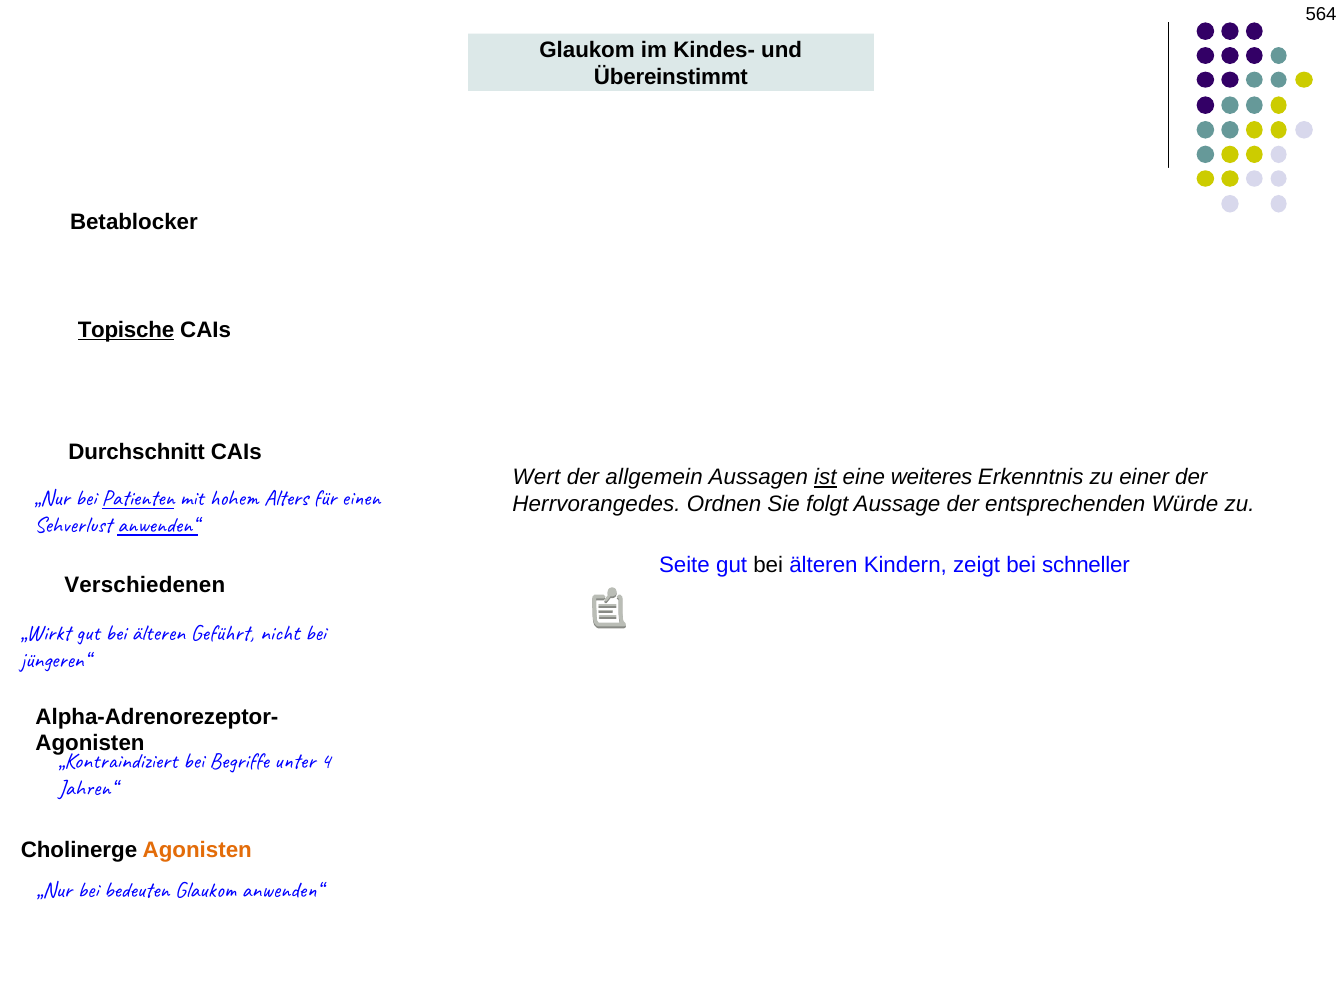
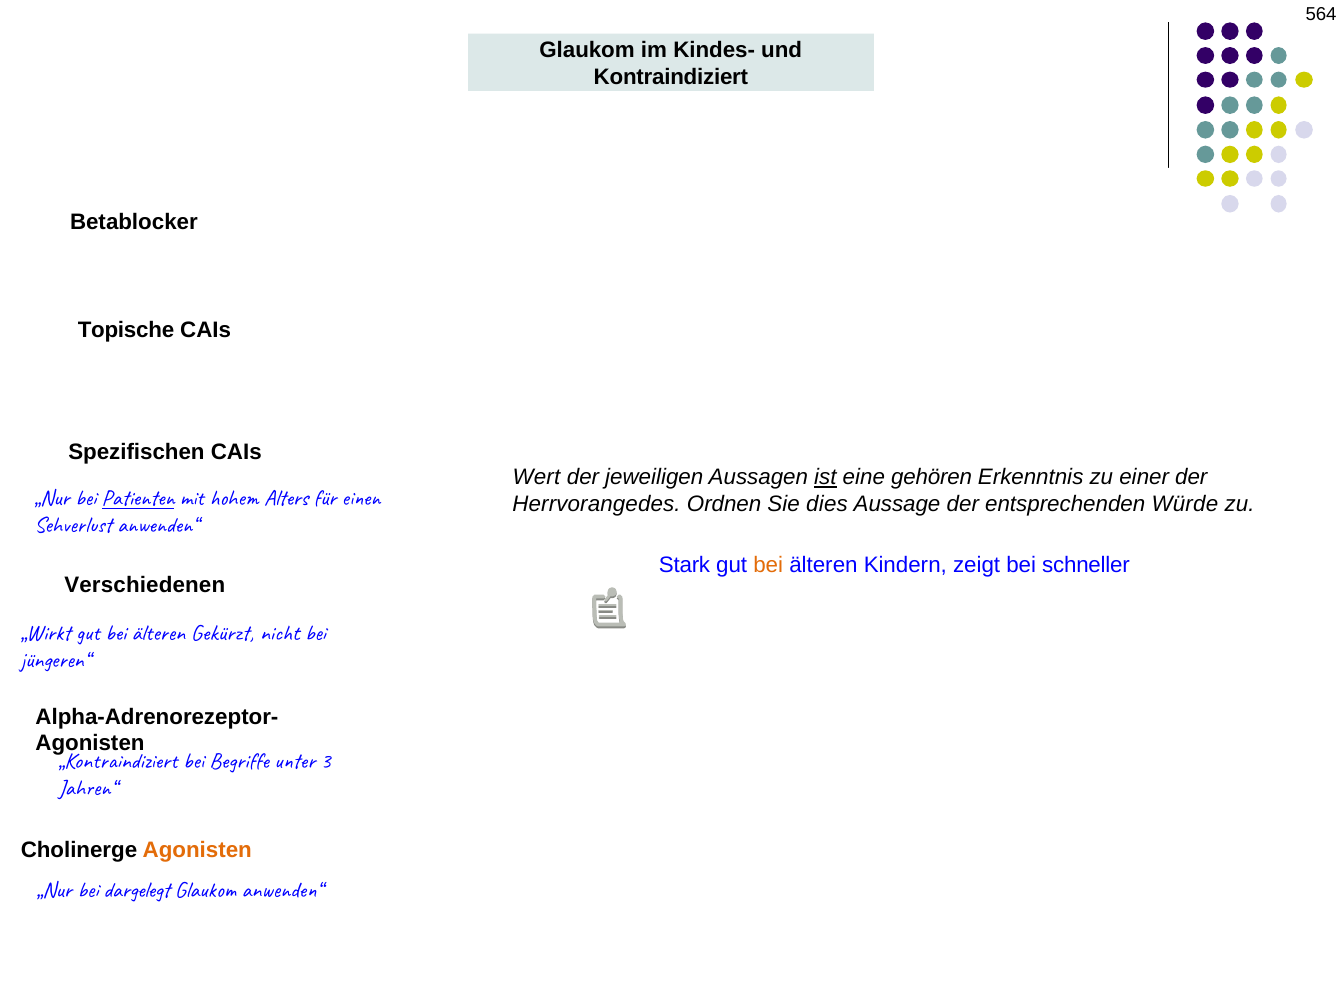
Übereinstimmt: Übereinstimmt -> Kontraindiziert (671, 77)
Topische underline: present -> none (126, 330)
Durchschnitt: Durchschnitt -> Spezifischen (136, 452)
allgemein: allgemein -> jeweiligen (654, 477)
weiteres: weiteres -> gehören (932, 477)
folgt: folgt -> dies (827, 504)
anwenden“ underline: present -> none (158, 525)
Seite: Seite -> Stark (685, 565)
bei colour: black -> orange (768, 565)
Geführt: Geführt -> Gekürzt (222, 633)
4: 4 -> 3 (326, 761)
bedeuten: bedeuten -> dargelegt (137, 890)
